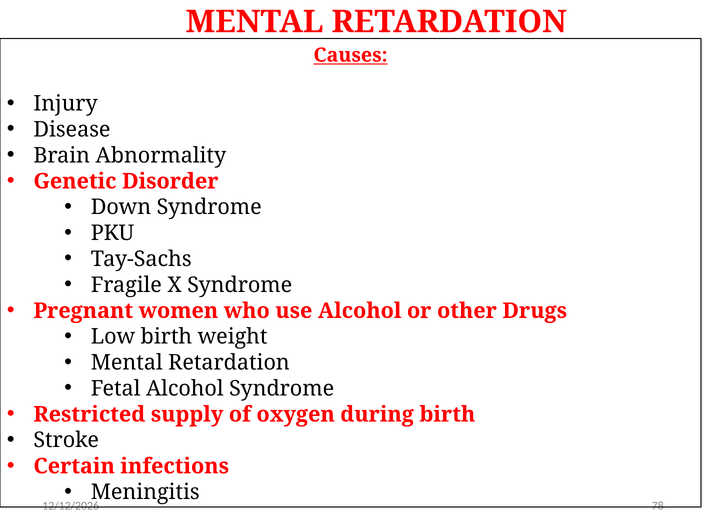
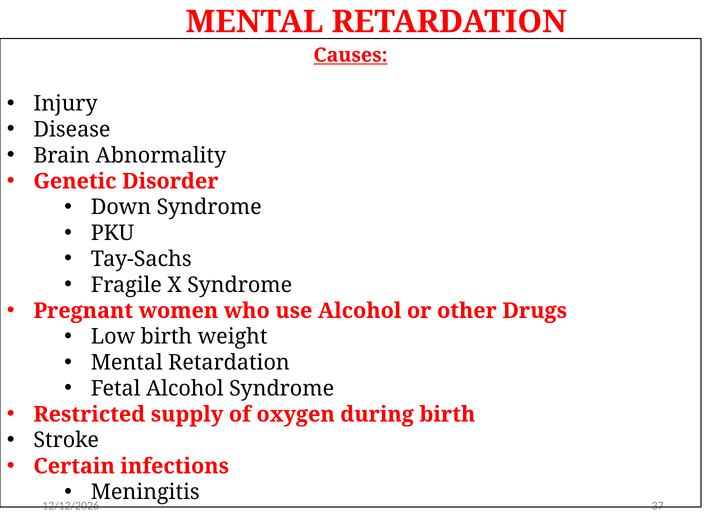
78: 78 -> 37 (658, 506)
